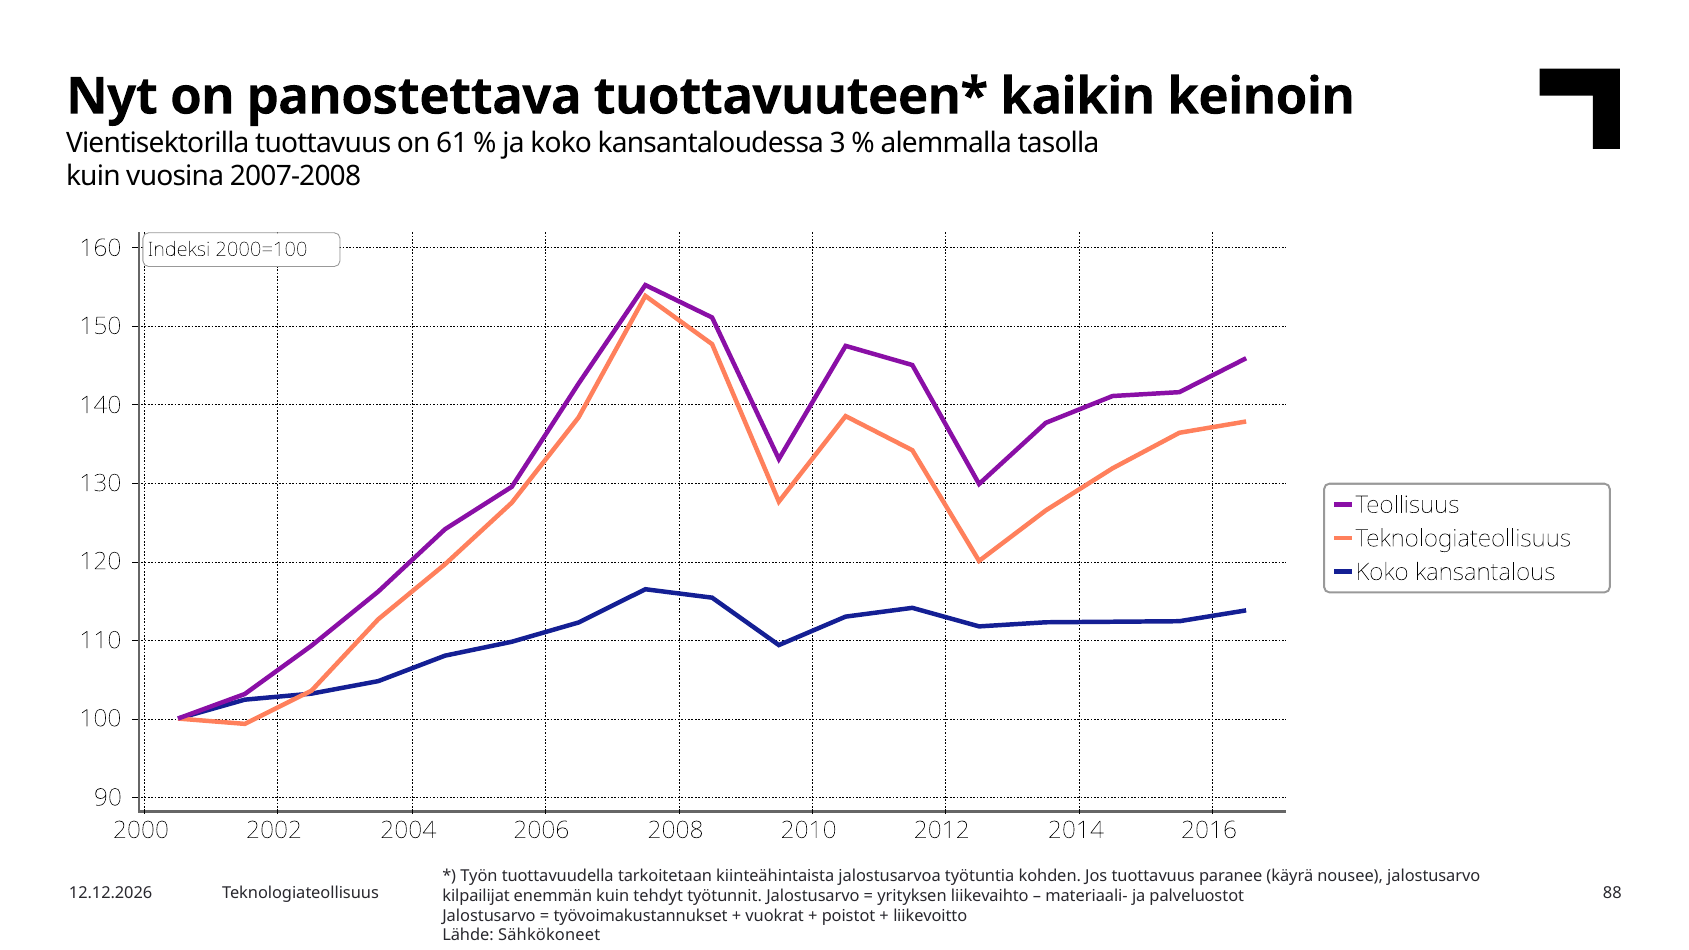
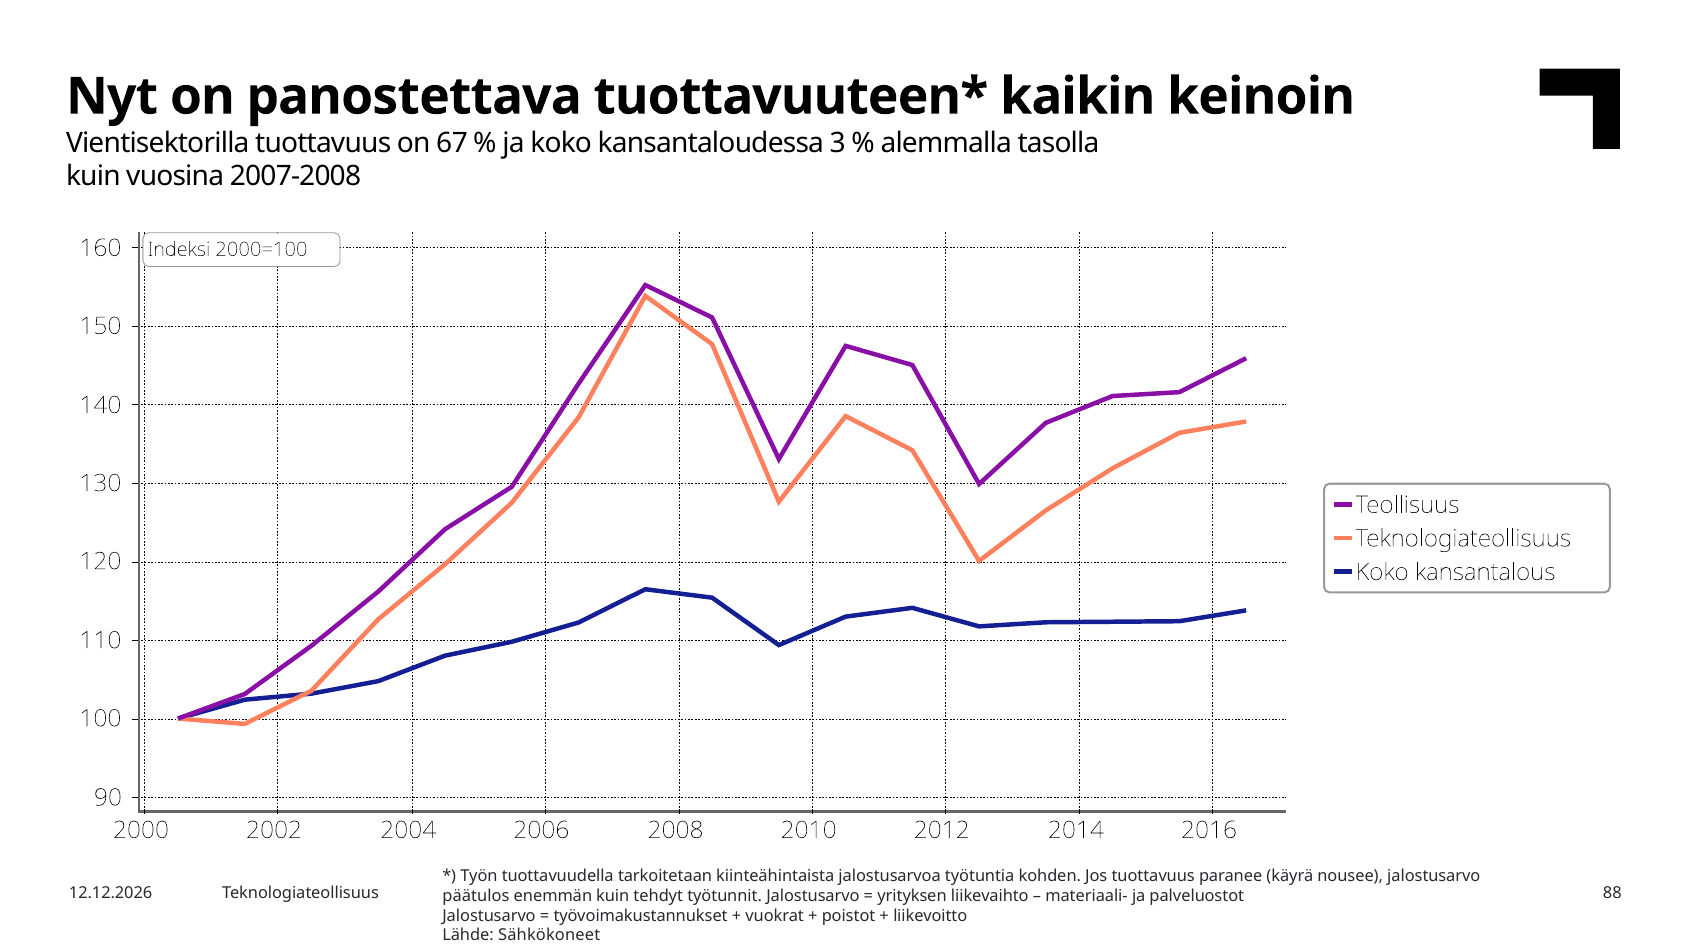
61: 61 -> 67 (452, 143)
kilpailijat: kilpailijat -> päätulos (476, 896)
